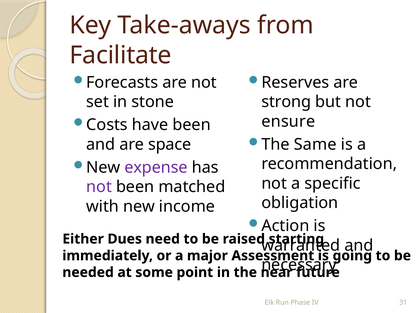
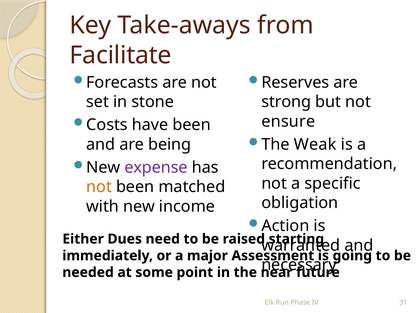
Same: Same -> Weak (315, 144)
space: space -> being (170, 144)
not colour: purple -> orange (99, 187)
